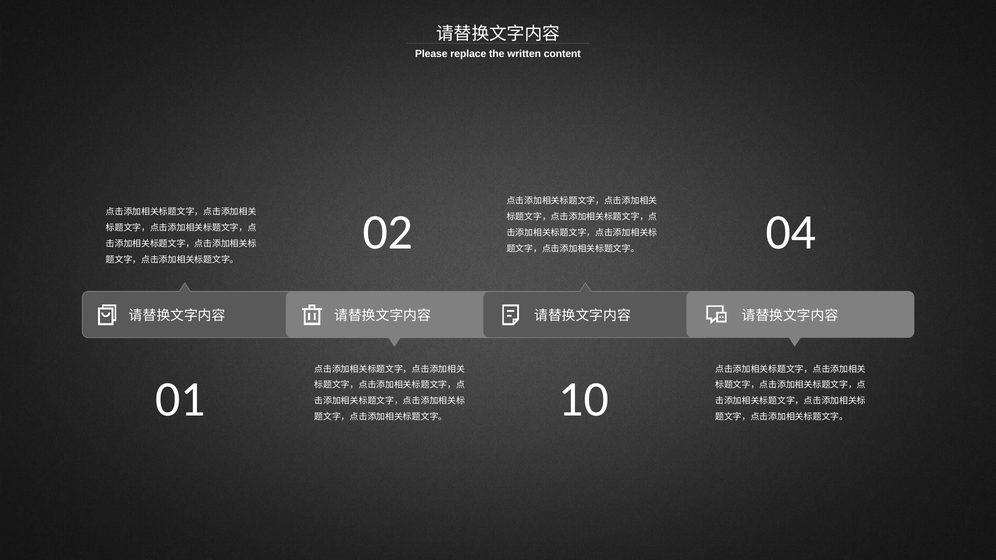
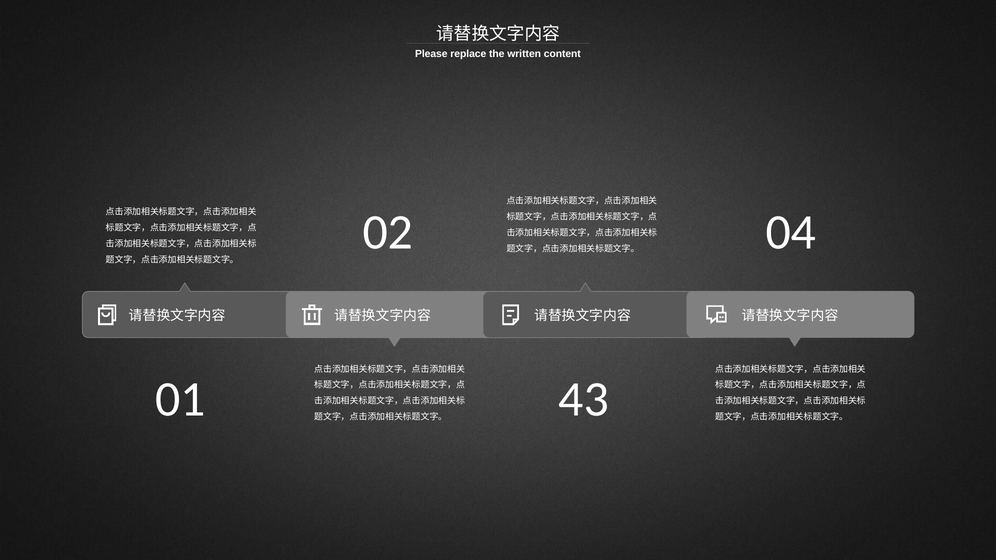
10: 10 -> 43 (584, 400)
